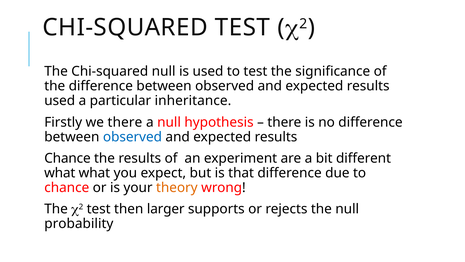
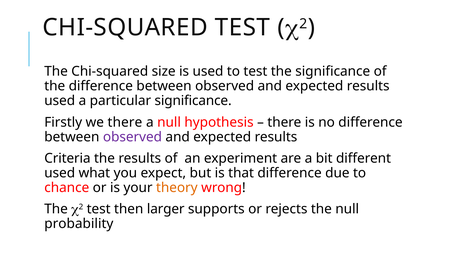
Chi-squared null: null -> size (164, 71)
particular inheritance: inheritance -> significance (193, 101)
observed colour: blue -> purple (132, 137)
Chance: Chance -> Criteria (67, 158)
what: what -> used (60, 173)
